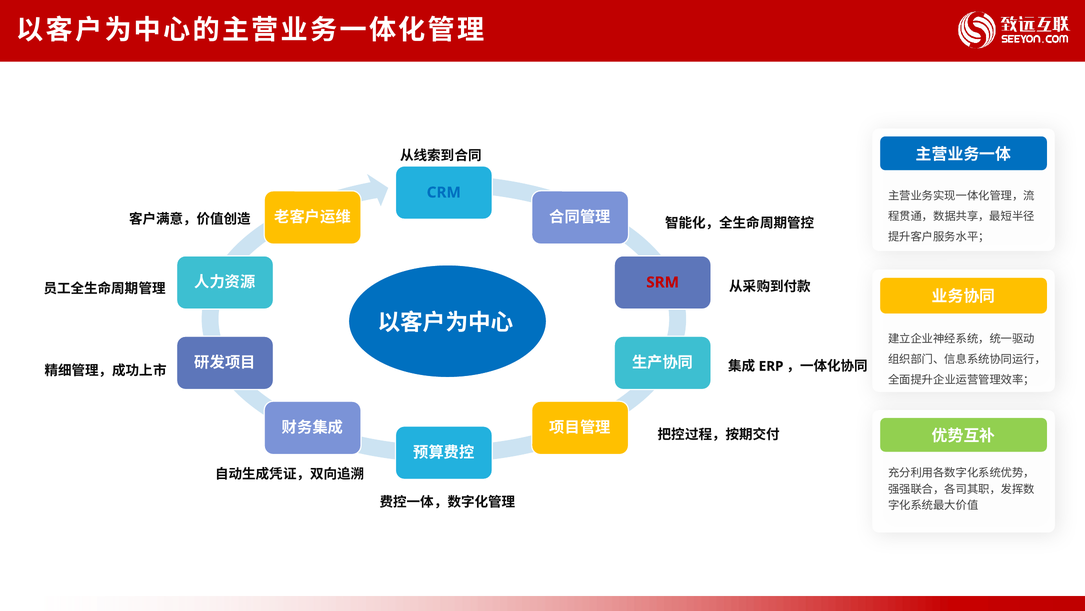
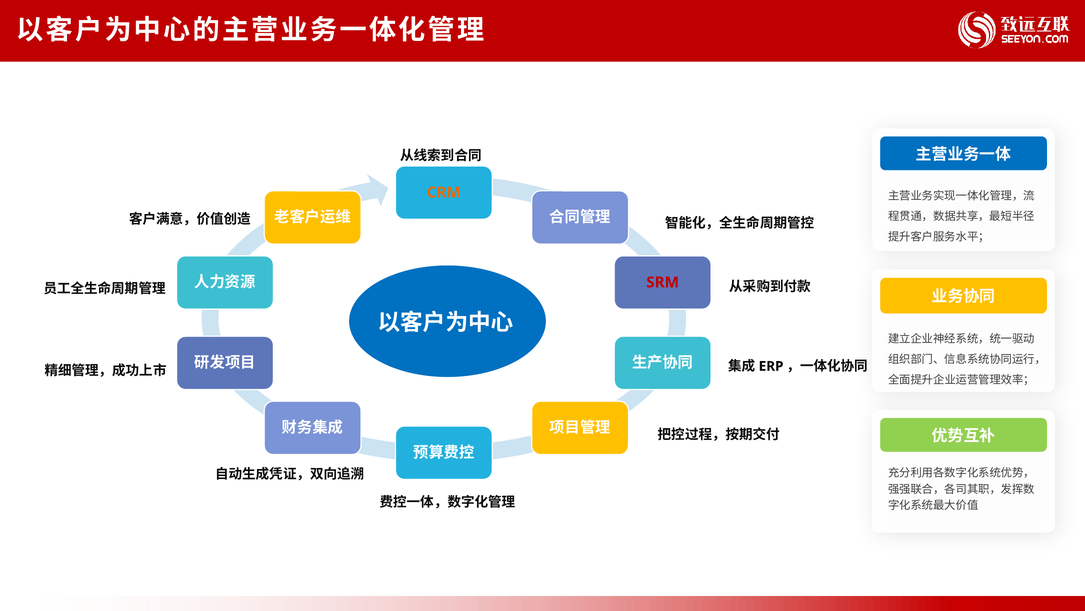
CRM colour: blue -> orange (444, 192)
